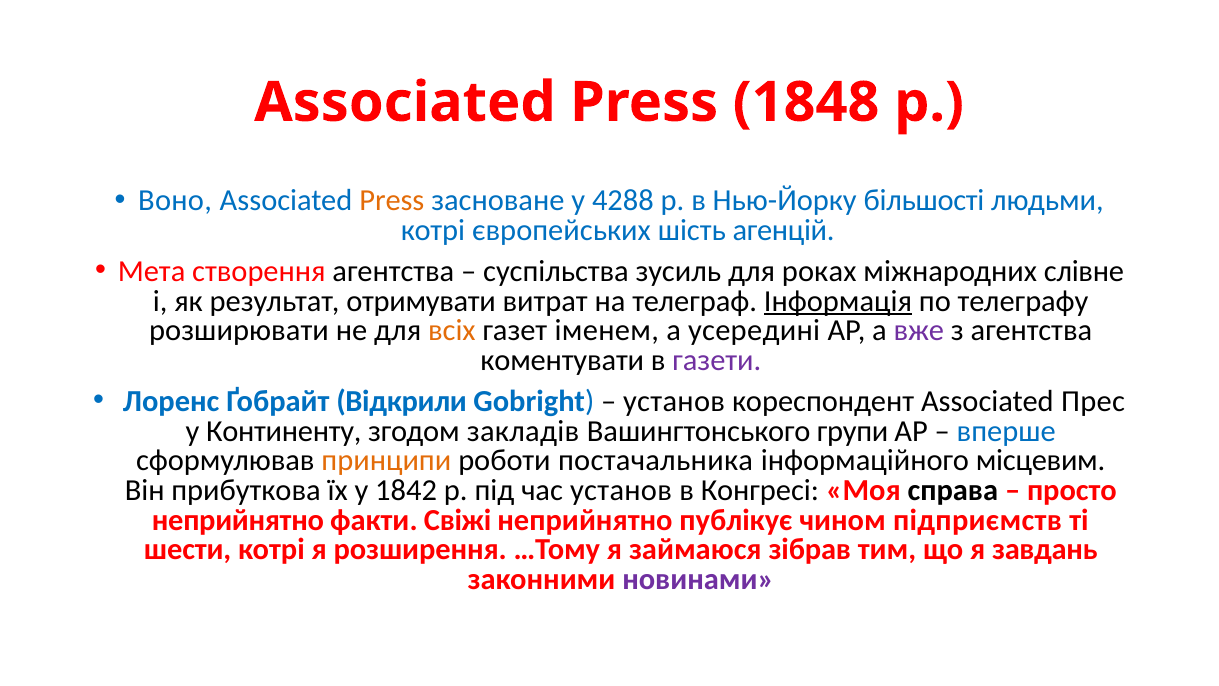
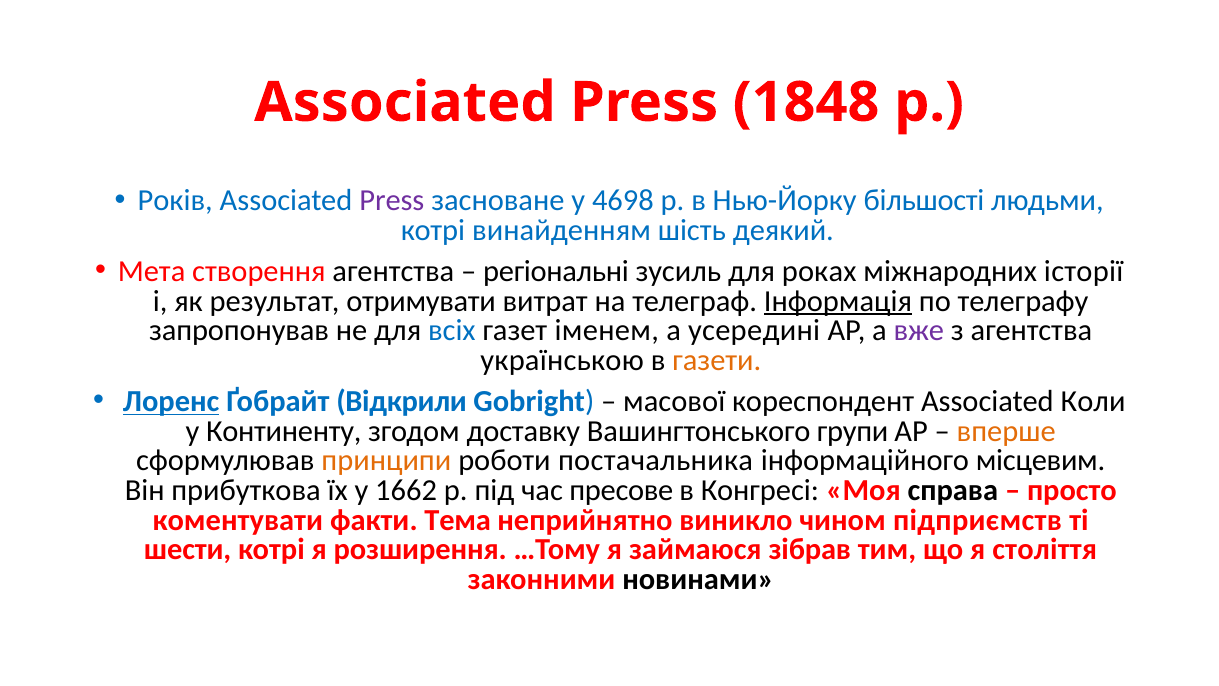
Воно: Воно -> Років (175, 201)
Press colour: orange -> purple (392, 201)
4288: 4288 -> 4698 (623, 201)
європейських: європейських -> винайденням (561, 230)
агенцій: агенцій -> деякий (783, 230)
суспільства: суспільства -> регіональні (556, 271)
слівне: слівне -> історії (1084, 271)
розширювати: розширювати -> запропонував (239, 331)
всіх colour: orange -> blue (452, 331)
коментувати: коментувати -> українською (562, 360)
газети colour: purple -> orange (717, 360)
Лоренс underline: none -> present (171, 401)
установ: установ -> масової (674, 401)
Прес: Прес -> Коли (1093, 401)
закладів: закладів -> доставку (523, 431)
вперше colour: blue -> orange (1006, 431)
1842: 1842 -> 1662 (406, 490)
час установ: установ -> пресове (621, 490)
неприйнятно: неприйнятно -> коментувати (238, 520)
Свіжі: Свіжі -> Тема (458, 520)
публікує: публікує -> виникло (736, 520)
завдань: завдань -> століття (1045, 549)
новинами colour: purple -> black (698, 579)
